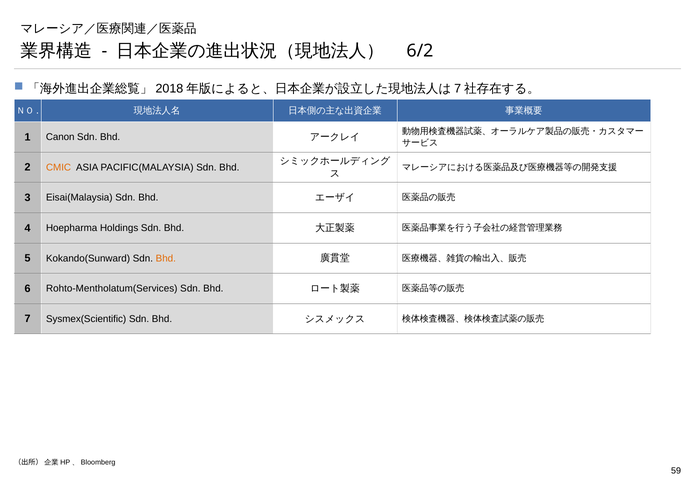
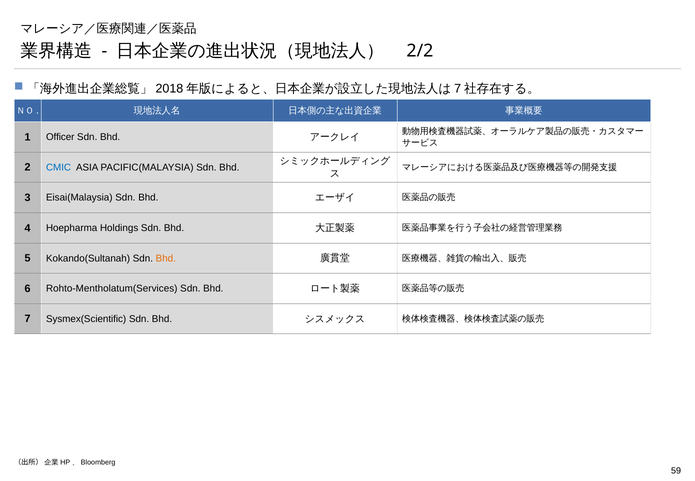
6/2: 6/2 -> 2/2 (420, 51)
Canon: Canon -> Officer (60, 137)
CMIC colour: orange -> blue (59, 167)
Kokando(Sunward: Kokando(Sunward -> Kokando(Sultanah (88, 258)
